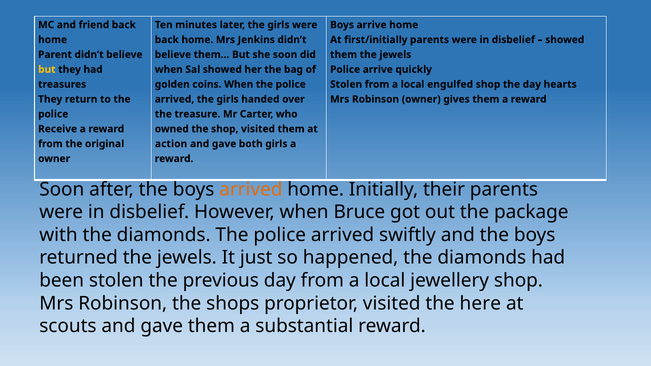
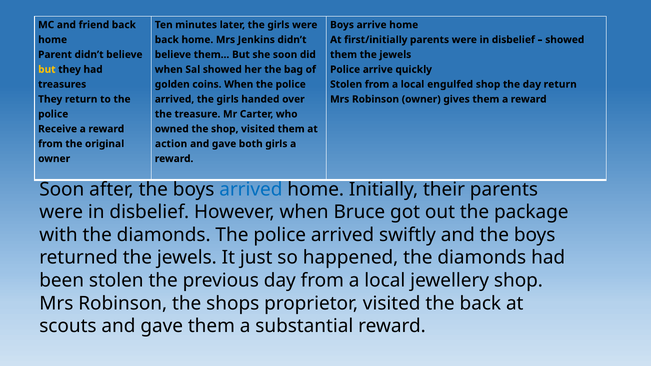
day hearts: hearts -> return (560, 84)
arrived colour: orange -> blue (251, 189)
the here: here -> back (480, 303)
